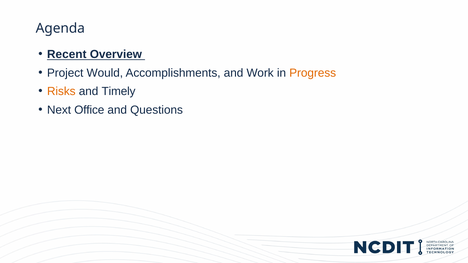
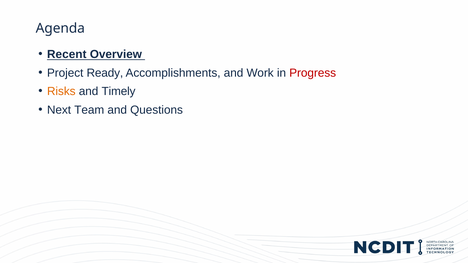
Would: Would -> Ready (105, 73)
Progress colour: orange -> red (313, 73)
Office: Office -> Team (89, 110)
